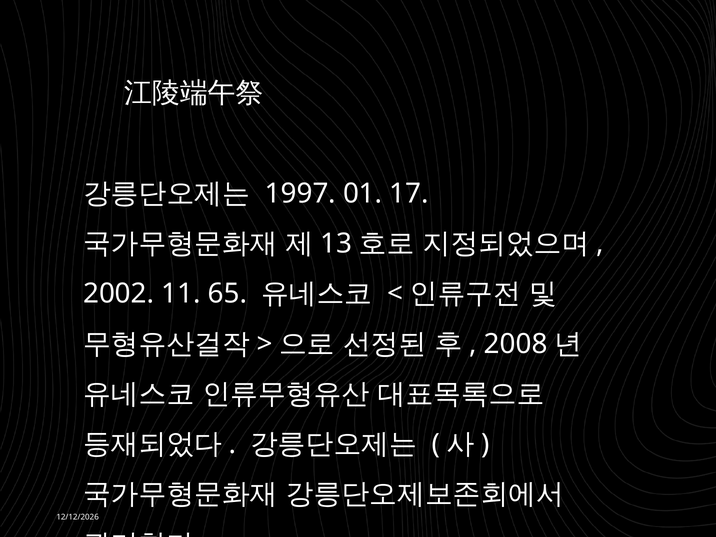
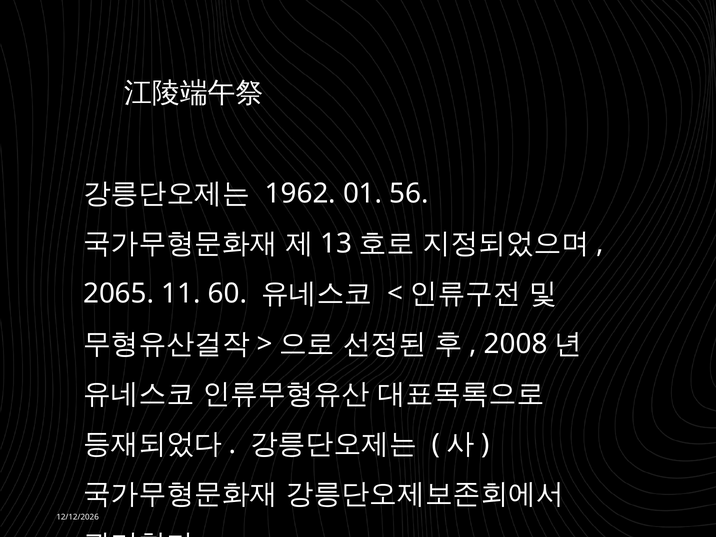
1997: 1997 -> 1962 (300, 193)
17: 17 -> 56 (409, 193)
2002: 2002 -> 2065 (119, 294)
65: 65 -> 60 (227, 294)
